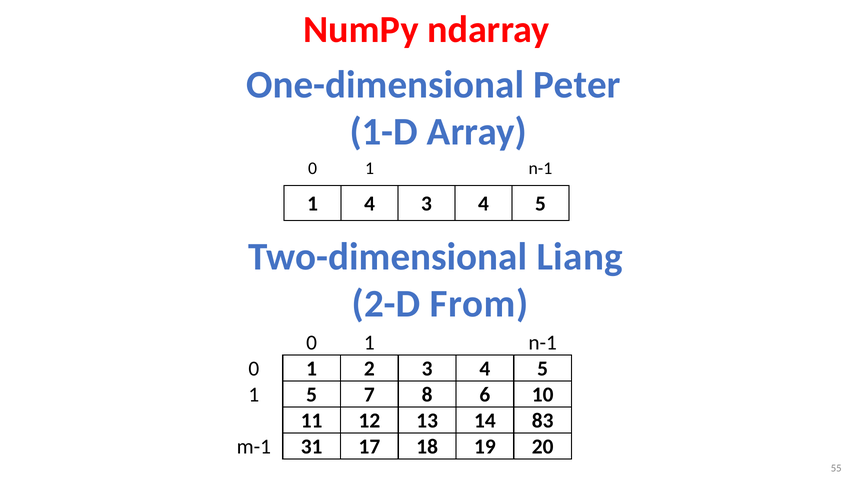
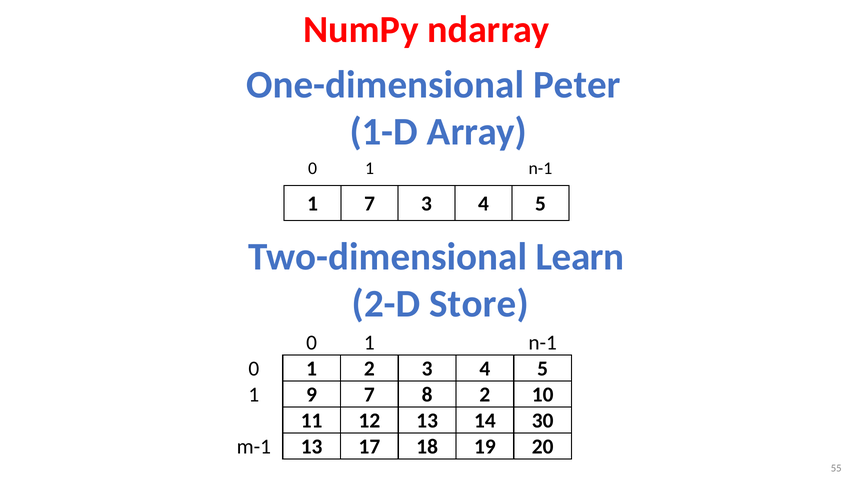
1 4: 4 -> 7 (370, 203)
Liang: Liang -> Learn (580, 257)
From: From -> Store (479, 304)
1 5: 5 -> 9 (312, 394)
8 6: 6 -> 2 (485, 394)
83: 83 -> 30 (543, 421)
m-1 31: 31 -> 13 (312, 447)
